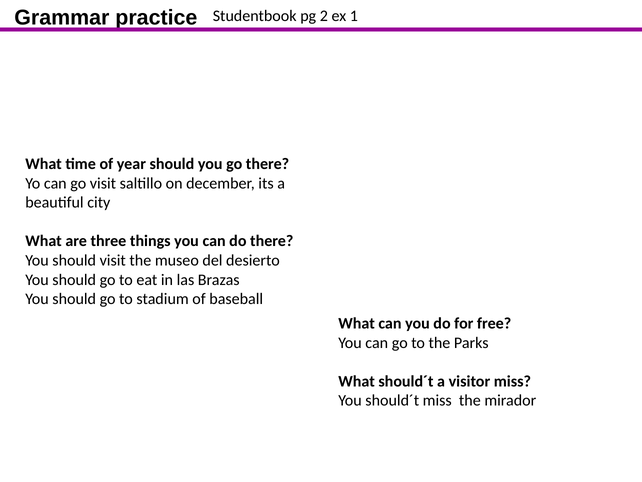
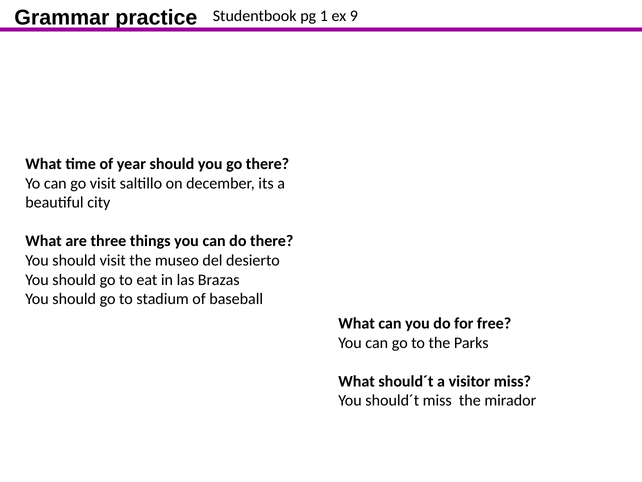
2: 2 -> 1 (324, 16)
1: 1 -> 9 (354, 16)
